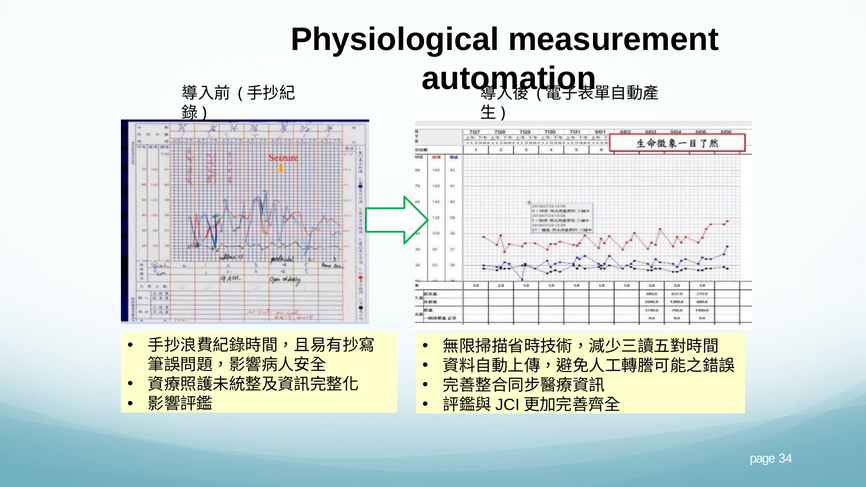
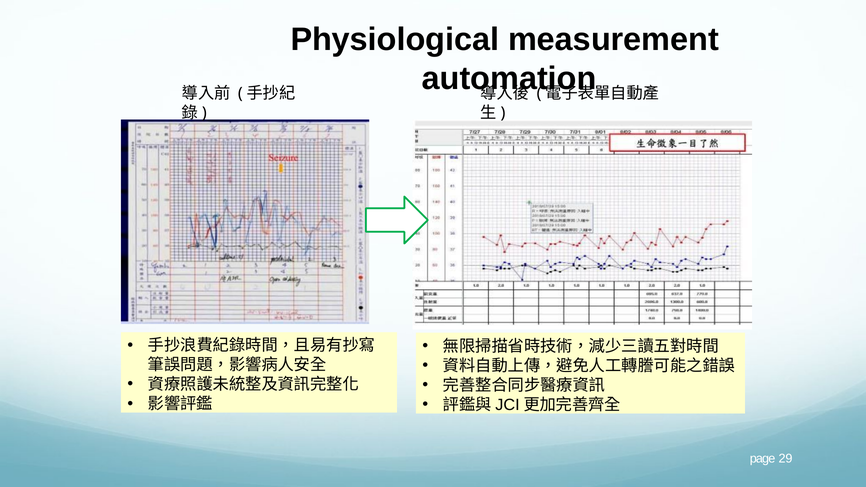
34: 34 -> 29 (786, 458)
